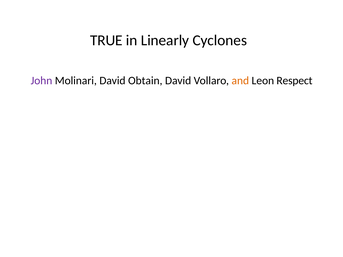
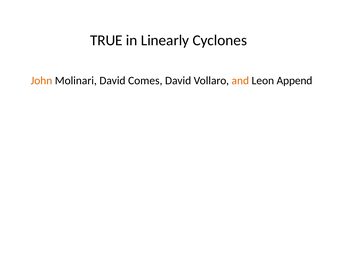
John colour: purple -> orange (41, 81)
Obtain: Obtain -> Comes (145, 81)
Respect: Respect -> Append (294, 81)
